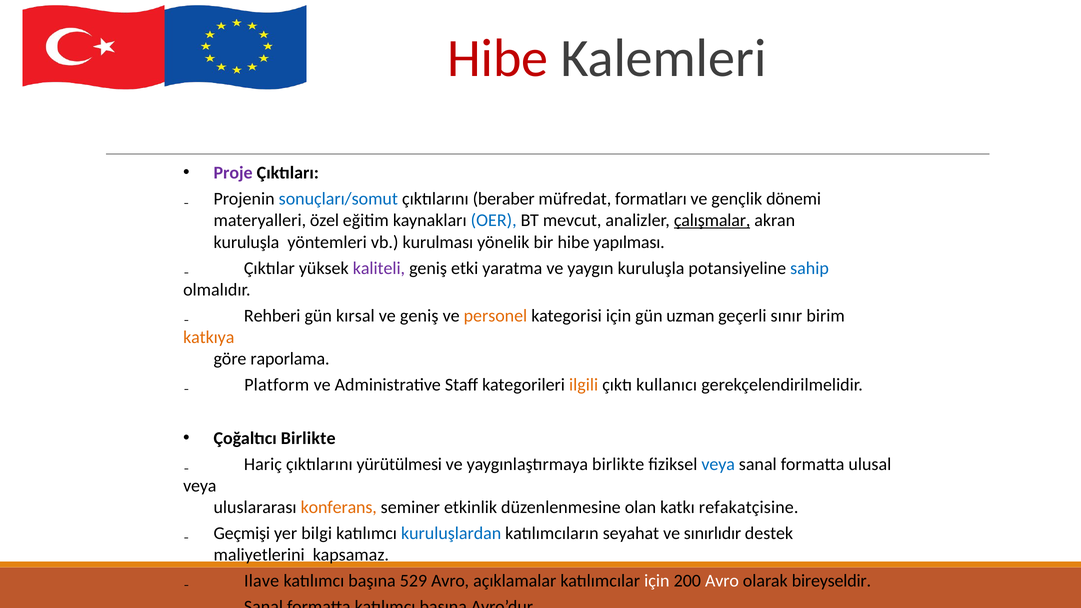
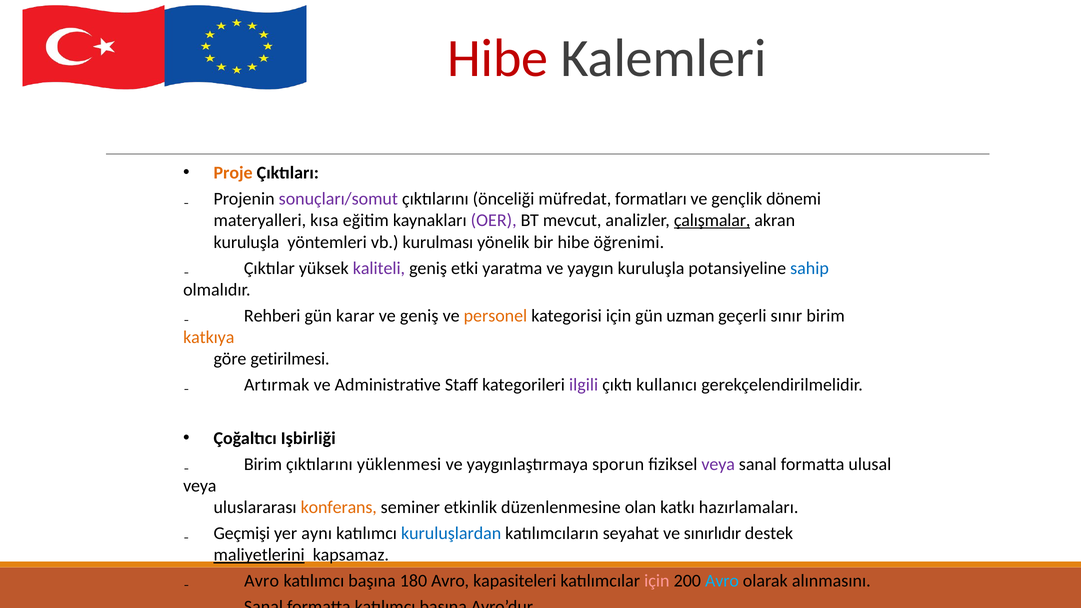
Proje colour: purple -> orange (233, 173)
sonuçları/somut colour: blue -> purple (338, 199)
beraber: beraber -> önceliği (504, 199)
özel: özel -> kısa (324, 220)
OER colour: blue -> purple (494, 220)
yapılması: yapılması -> öğrenimi (629, 242)
kırsal: kırsal -> karar (355, 316)
raporlama: raporlama -> getirilmesi (290, 359)
Platform: Platform -> Artırmak (277, 385)
ilgili colour: orange -> purple (584, 385)
Çoğaltıcı Birlikte: Birlikte -> Işbirliği (308, 438)
Hariç: Hariç -> Birim (263, 464)
yürütülmesi: yürütülmesi -> yüklenmesi (399, 464)
yaygınlaştırmaya birlikte: birlikte -> sporun (618, 464)
veya colour: blue -> purple (718, 464)
refakatçisine: refakatçisine -> hazırlamaları (749, 507)
bilgi: bilgi -> aynı (317, 533)
maliyetlerini underline: none -> present (259, 555)
Ilave: Ilave -> Avro (262, 581)
529: 529 -> 180 (413, 581)
açıklamalar: açıklamalar -> kapasiteleri (515, 581)
için colour: white -> pink (657, 581)
Avro colour: white -> light blue (722, 581)
bireyseldir: bireyseldir -> alınmasını (831, 581)
